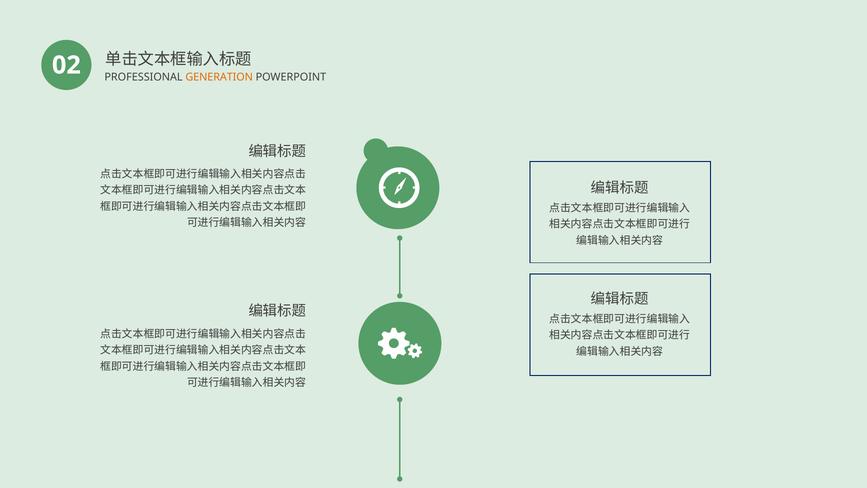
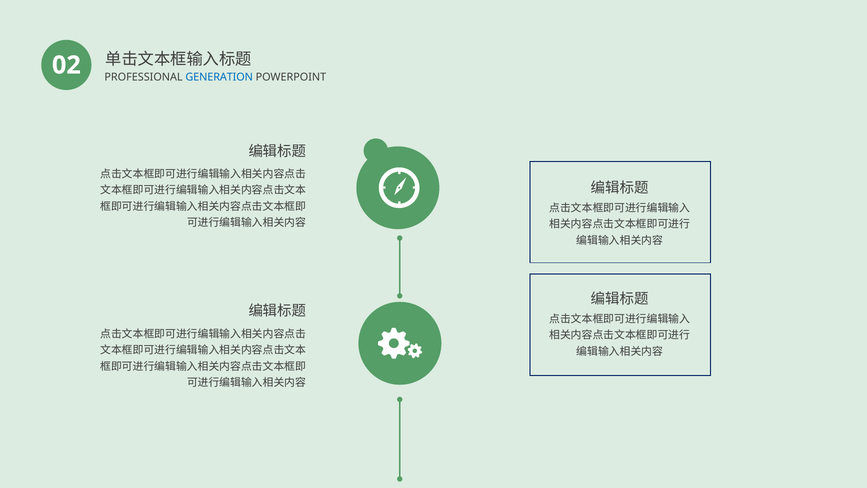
GENERATION colour: orange -> blue (219, 77)
